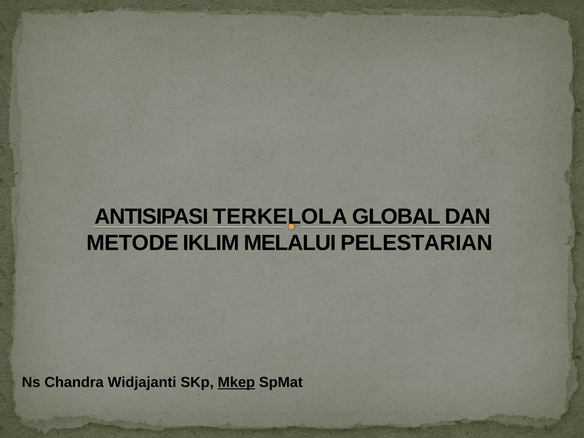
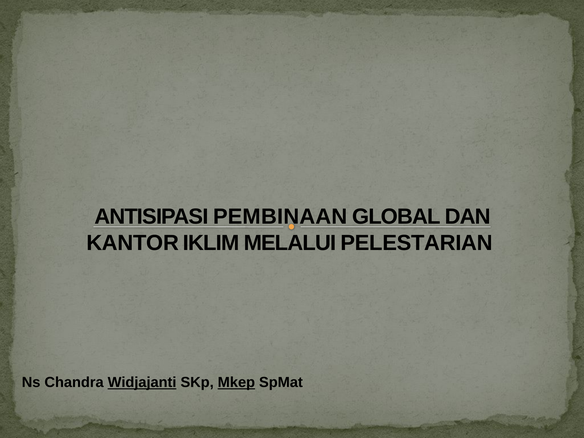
TERKELOLA: TERKELOLA -> PEMBINAAN (280, 217)
METODE: METODE -> KANTOR (133, 243)
Widjajanti underline: none -> present (142, 383)
